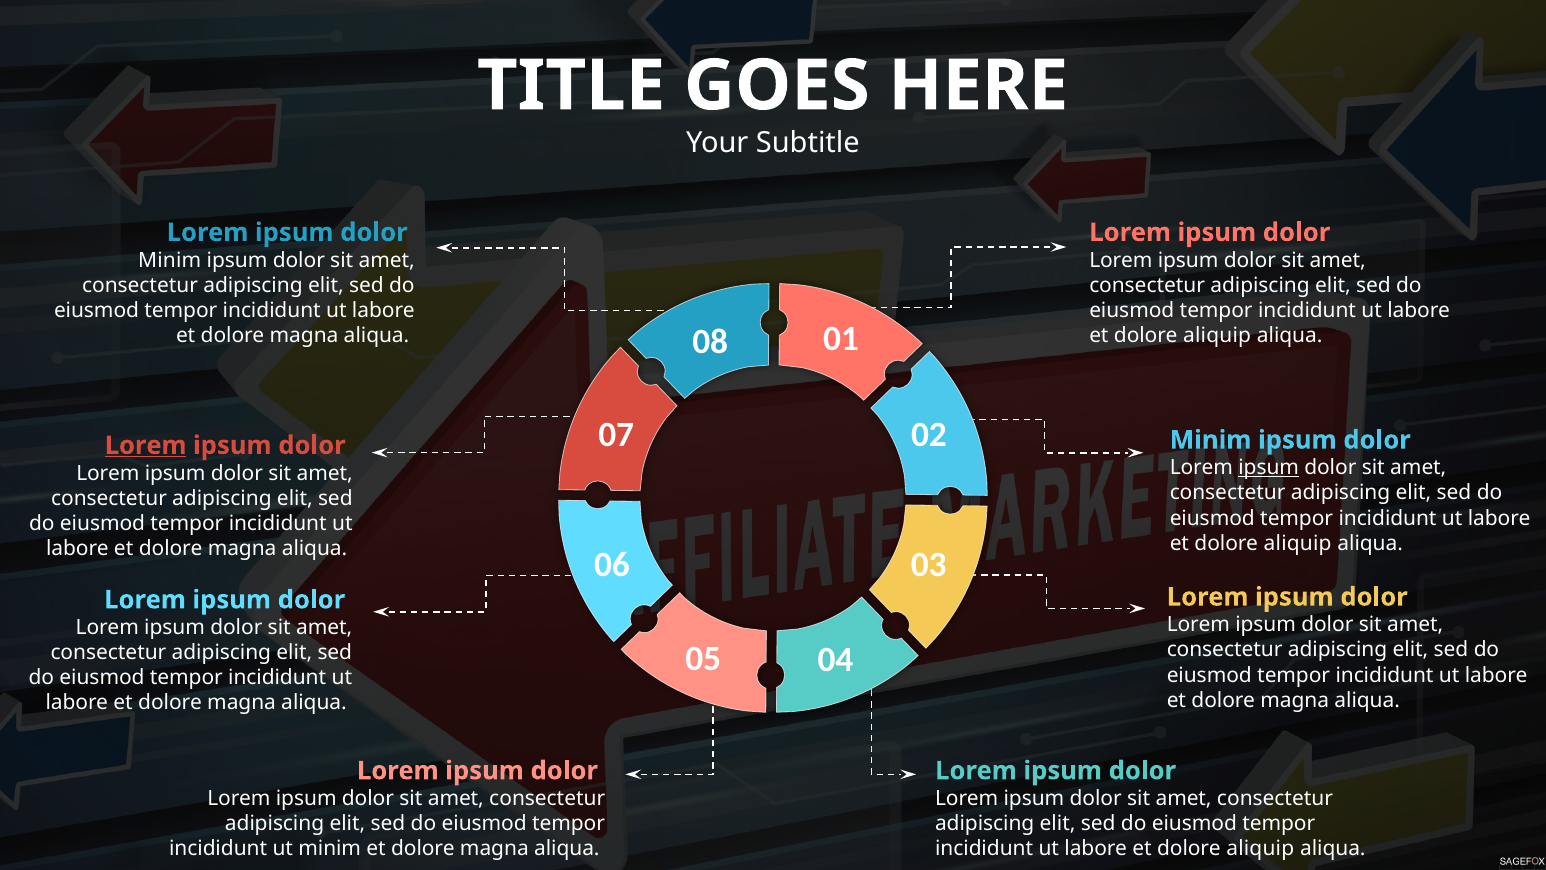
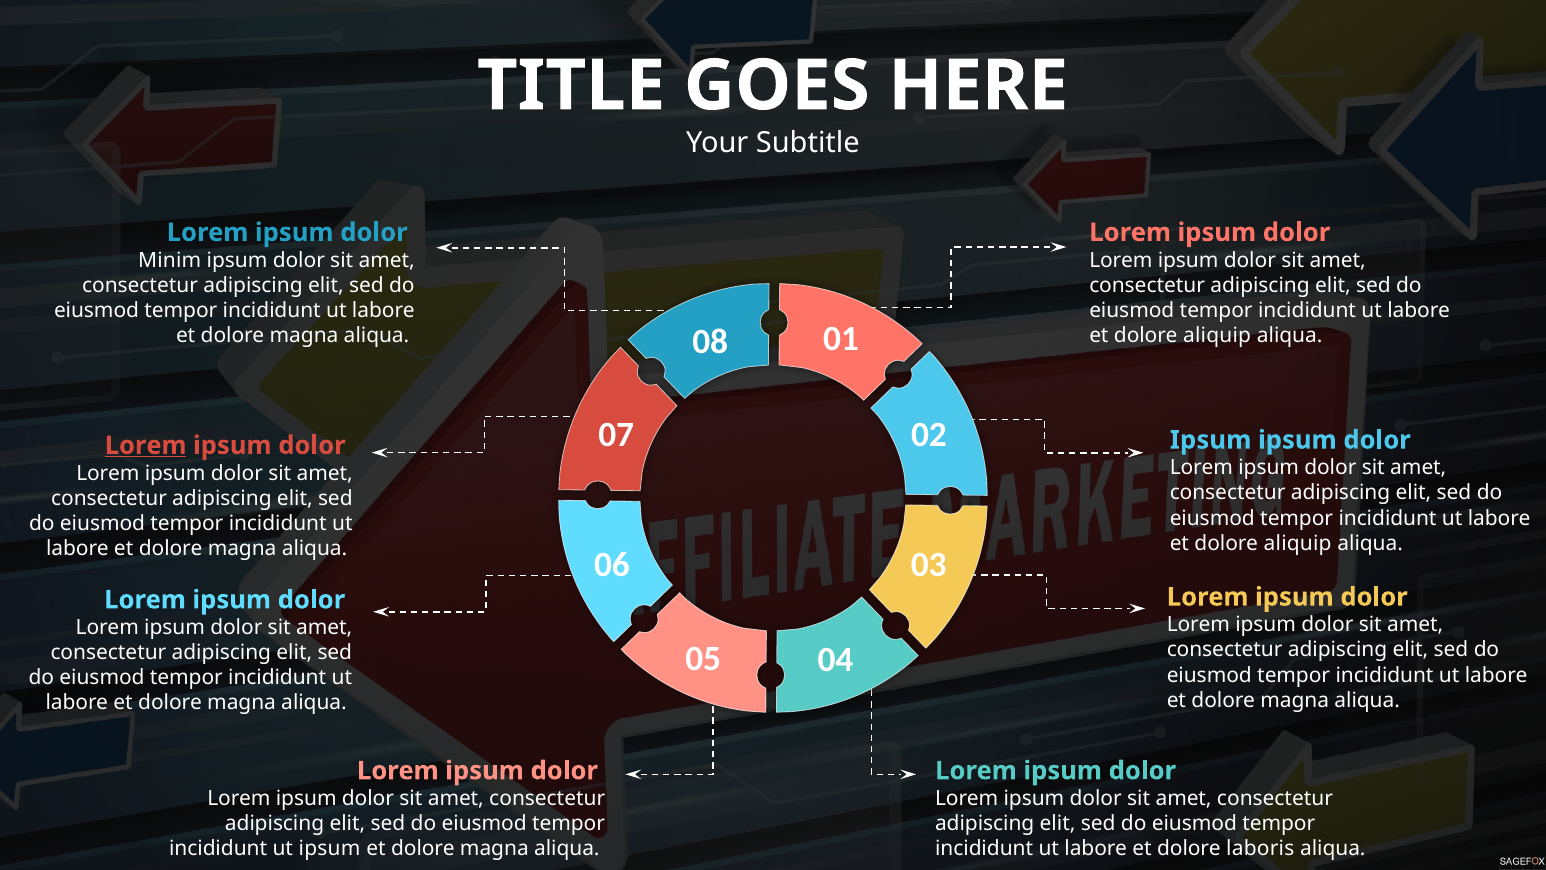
Minim: Minim -> Ipsum (1211, 440)
ipsum underline: present -> none (1269, 468)
ut minim: minim -> ipsum (330, 848)
aliquip: aliquip -> laboris (1260, 848)
